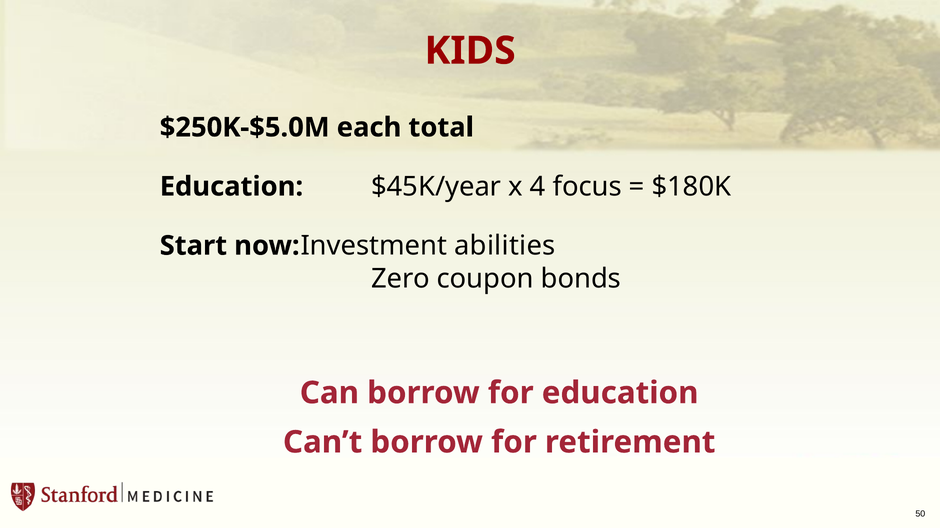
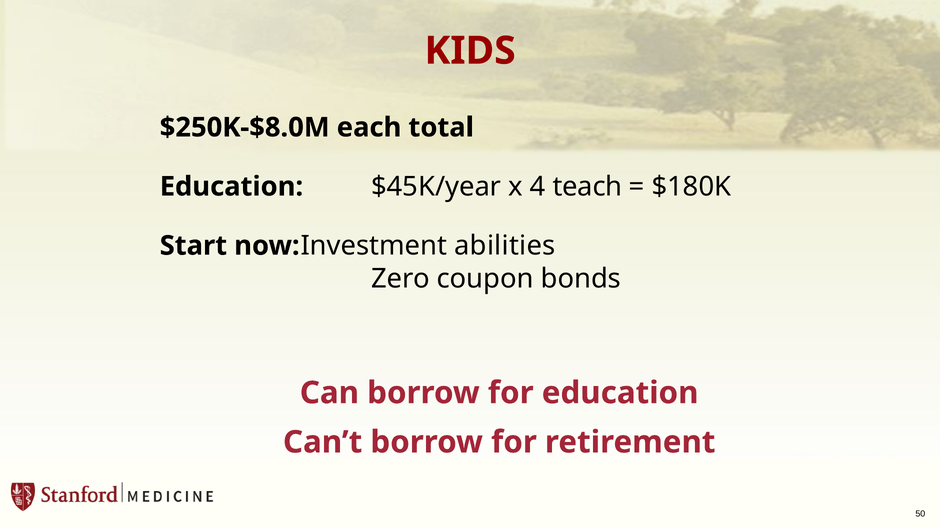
$250K-$5.0M: $250K-$5.0M -> $250K-$8.0M (245, 128)
focus: focus -> teach (587, 187)
